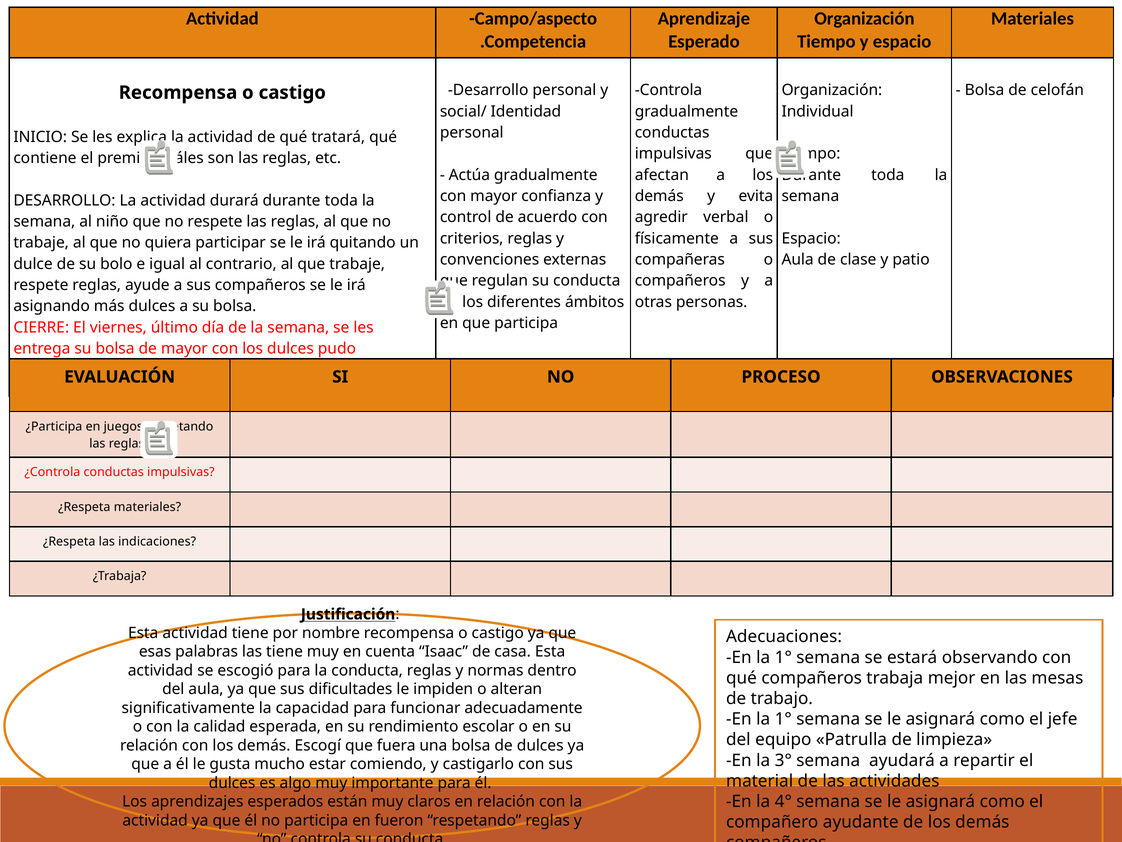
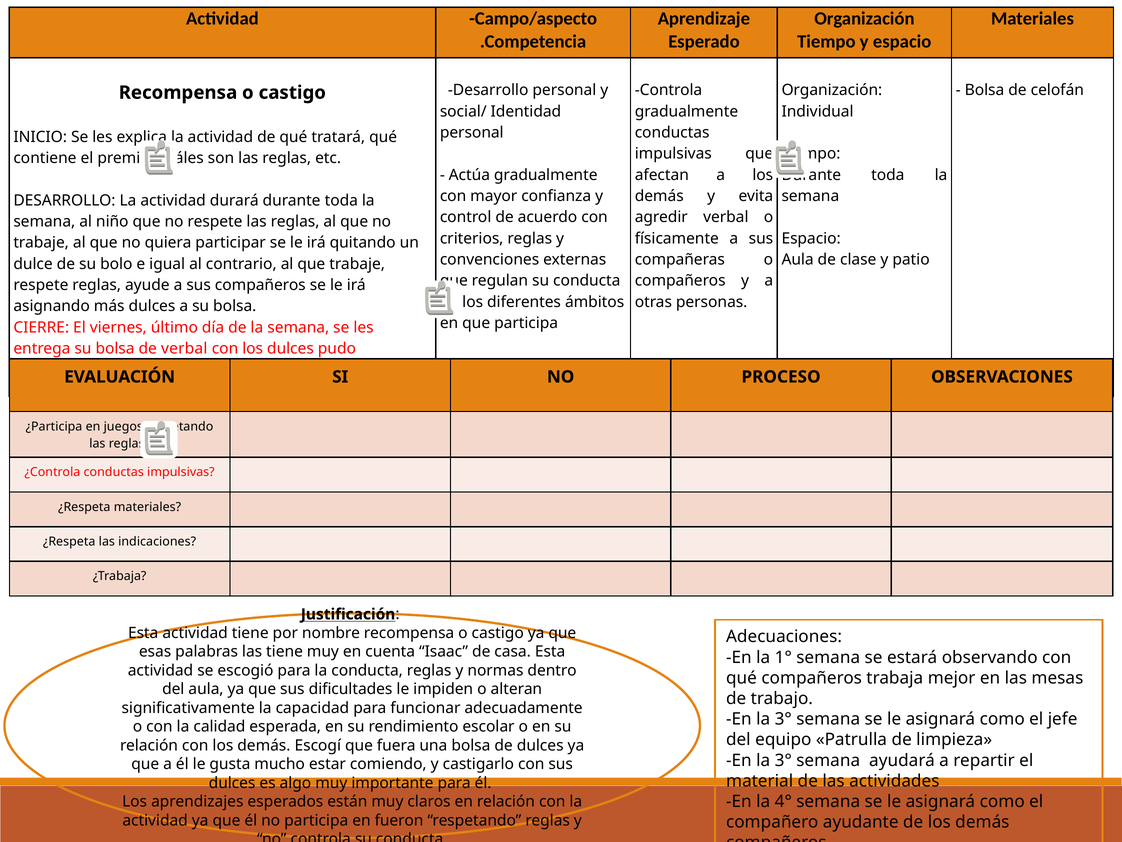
de mayor: mayor -> verbal (184, 348)
1°: 1° -> 3° (783, 719)
